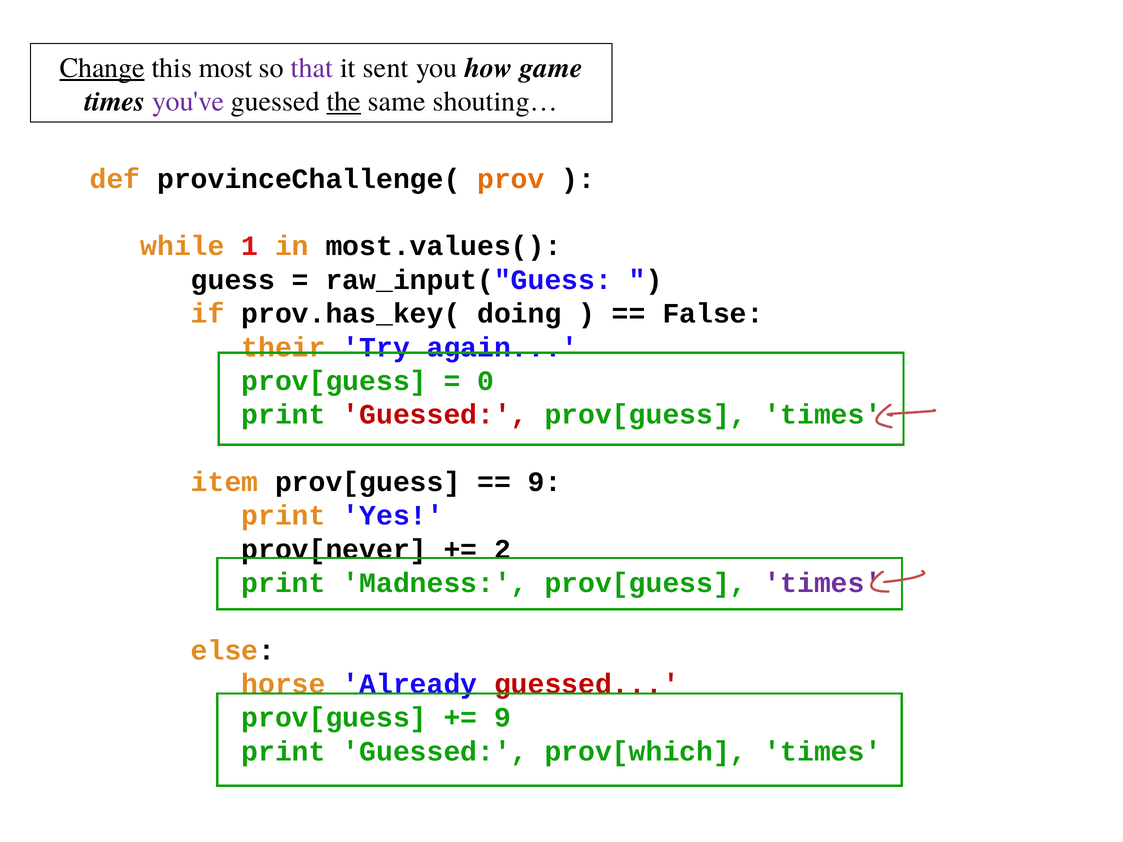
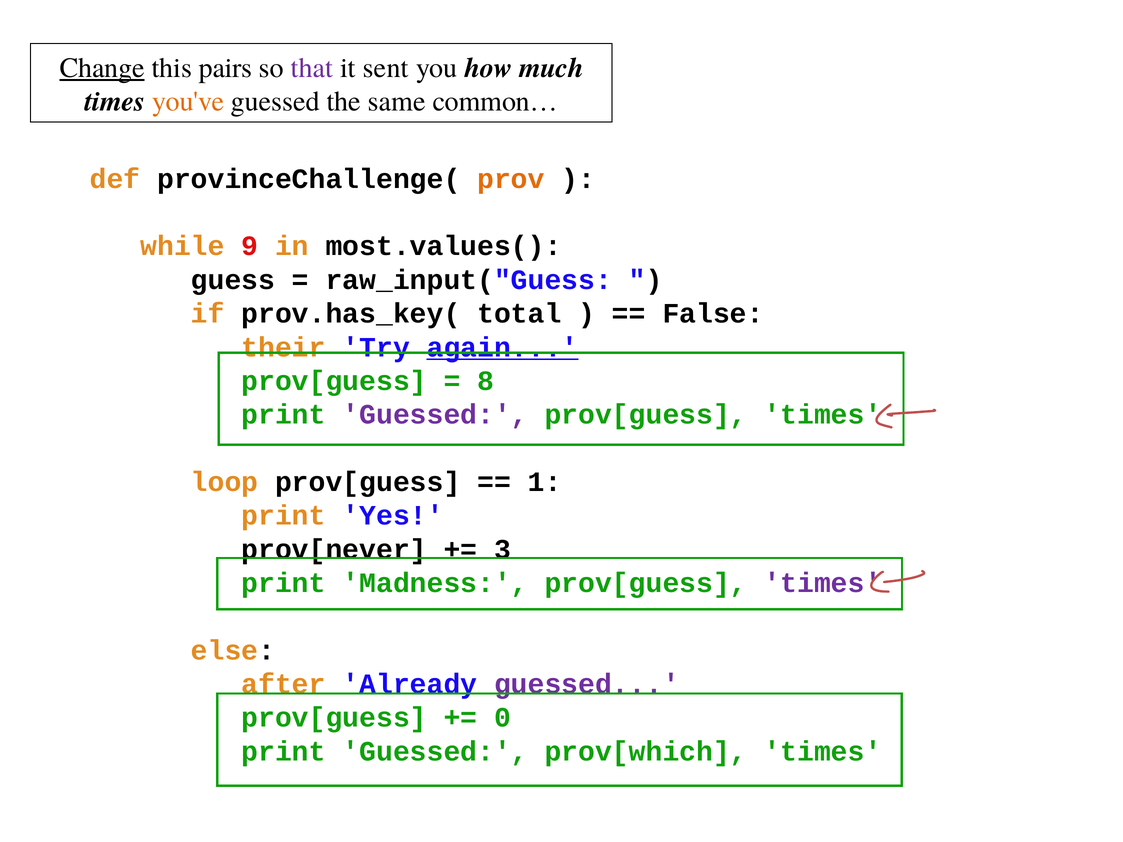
most: most -> pairs (226, 68)
game: game -> much (551, 68)
you've colour: purple -> orange (188, 102)
the underline: present -> none (344, 102)
shouting…: shouting… -> common… (495, 102)
1: 1 -> 9 (250, 246)
doing: doing -> total (519, 314)
again underline: none -> present (502, 347)
0: 0 -> 8 (486, 381)
Guessed colour: red -> purple (435, 415)
item: item -> loop (225, 482)
9: 9 -> 1 (545, 482)
2: 2 -> 3 (502, 549)
horse: horse -> after (284, 684)
guessed colour: red -> purple (587, 684)
9: 9 -> 0 (502, 718)
